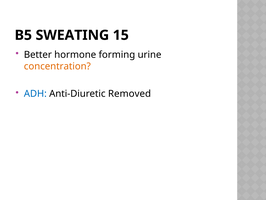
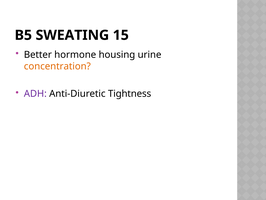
forming: forming -> housing (117, 55)
ADH colour: blue -> purple (35, 94)
Removed: Removed -> Tightness (130, 94)
